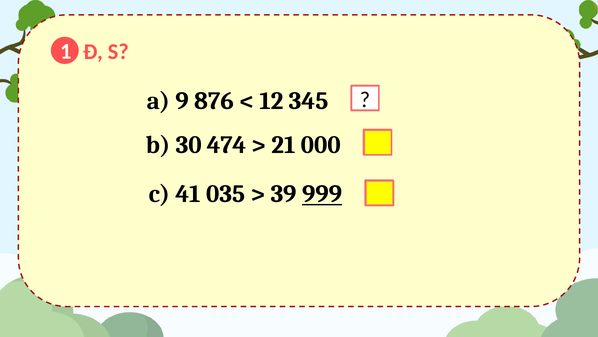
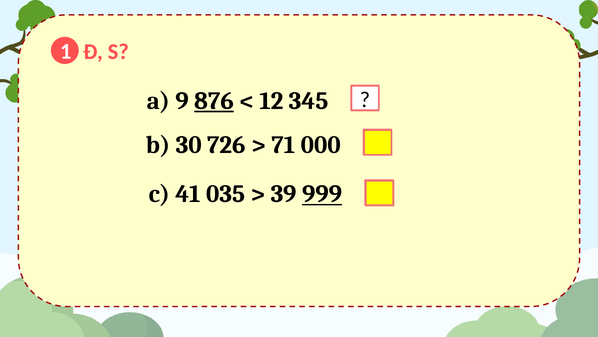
876 underline: none -> present (214, 101)
474: 474 -> 726 (226, 145)
21: 21 -> 71 (283, 145)
